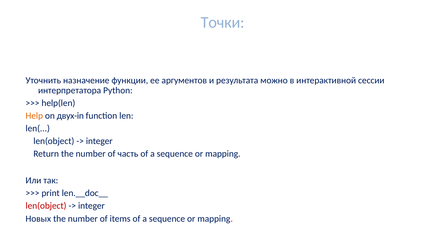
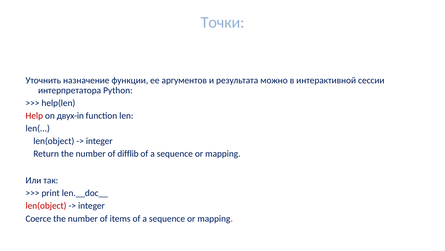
Help colour: orange -> red (34, 115)
часть: часть -> difflib (128, 153)
Новых: Новых -> Coerce (38, 218)
